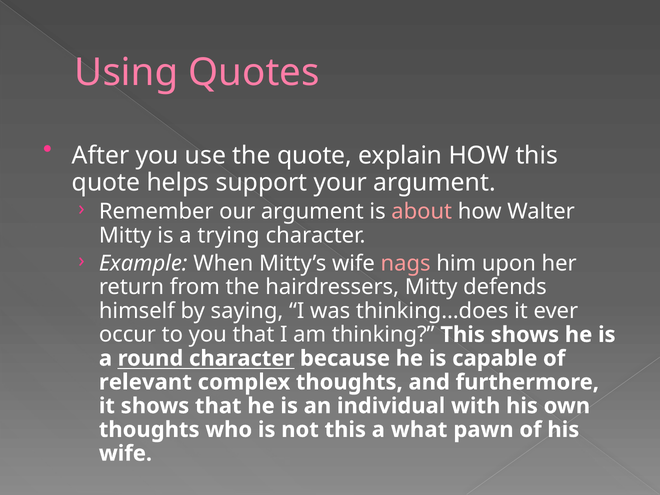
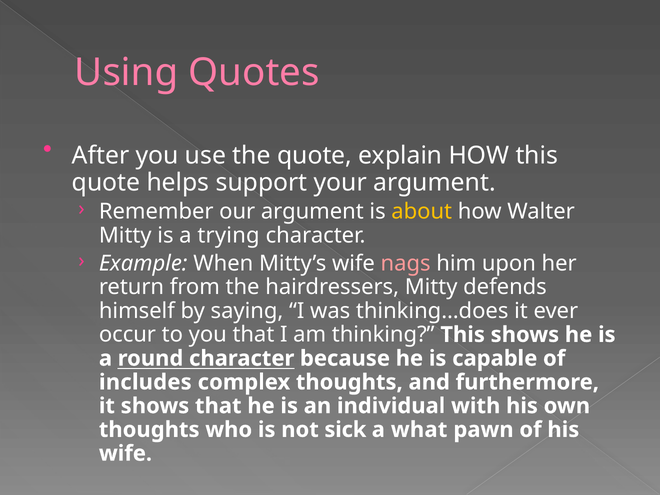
about colour: pink -> yellow (422, 212)
relevant: relevant -> includes (145, 382)
not this: this -> sick (345, 430)
